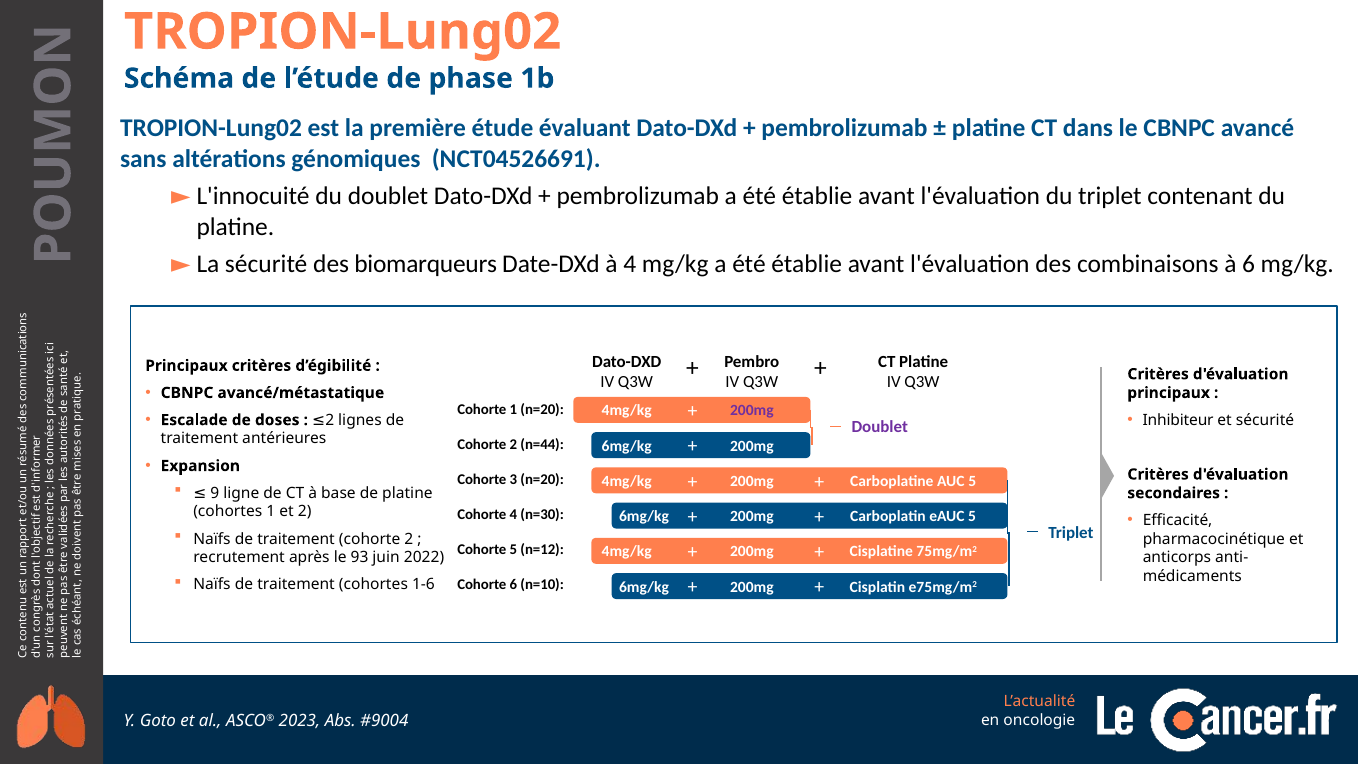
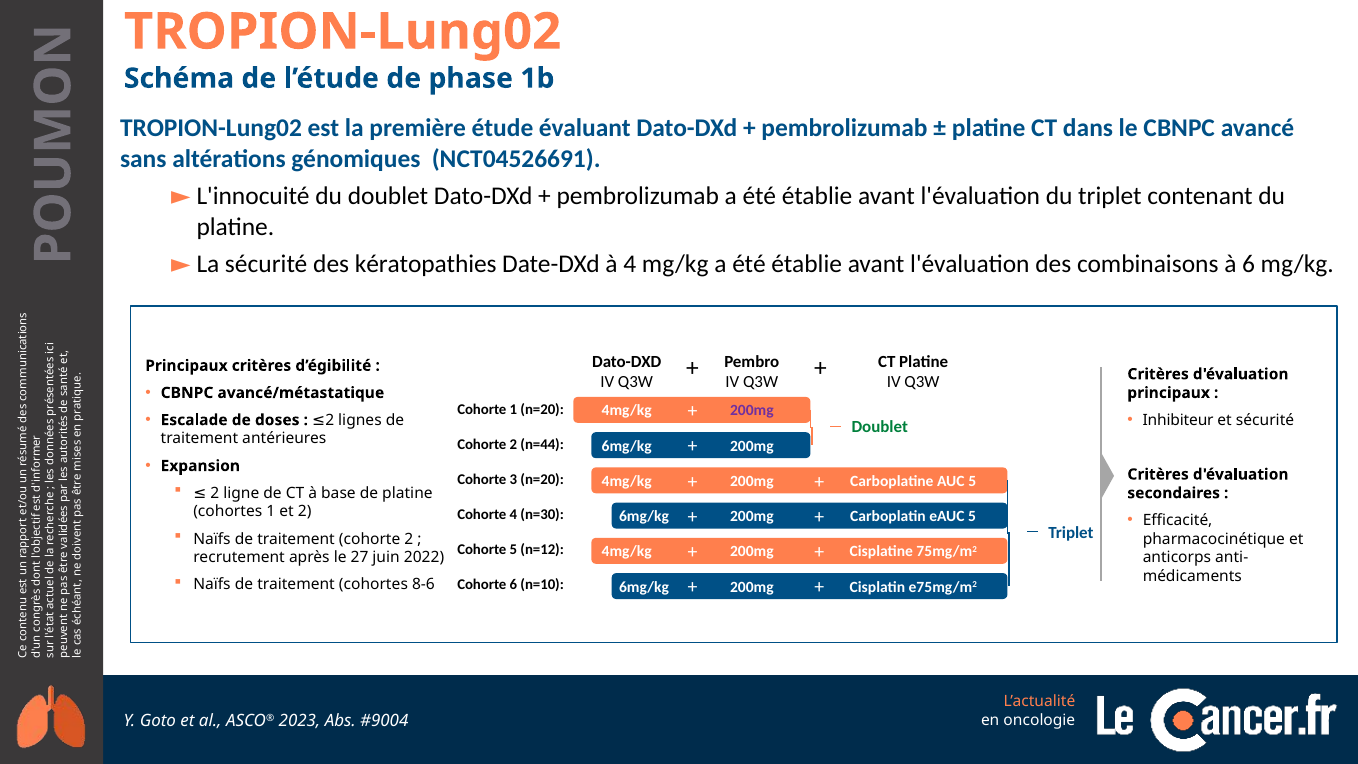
biomarqueurs: biomarqueurs -> kératopathies (426, 264)
Doublet colour: purple -> green (880, 427)
9: 9 -> 2 (215, 493)
93: 93 -> 27 (359, 558)
1-6: 1-6 -> 8-6 (423, 585)
